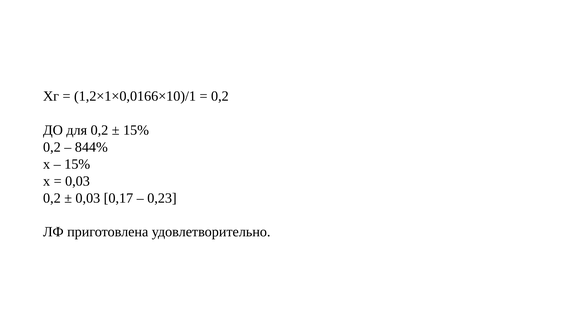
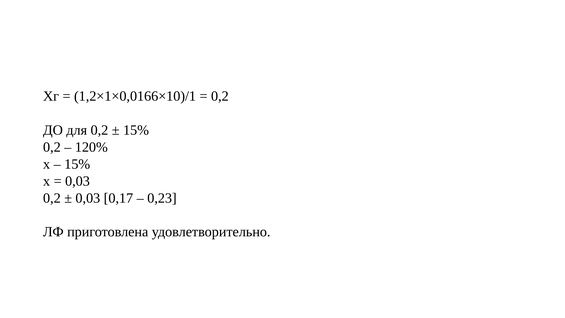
844%: 844% -> 120% (91, 147)
